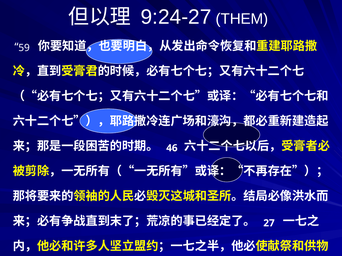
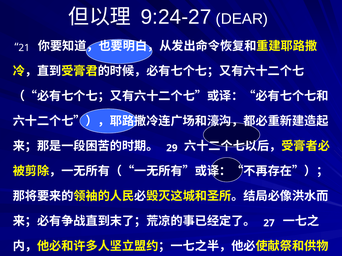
THEM: THEM -> DEAR (242, 19)
59: 59 -> 21 (24, 48)
46: 46 -> 29 (172, 148)
